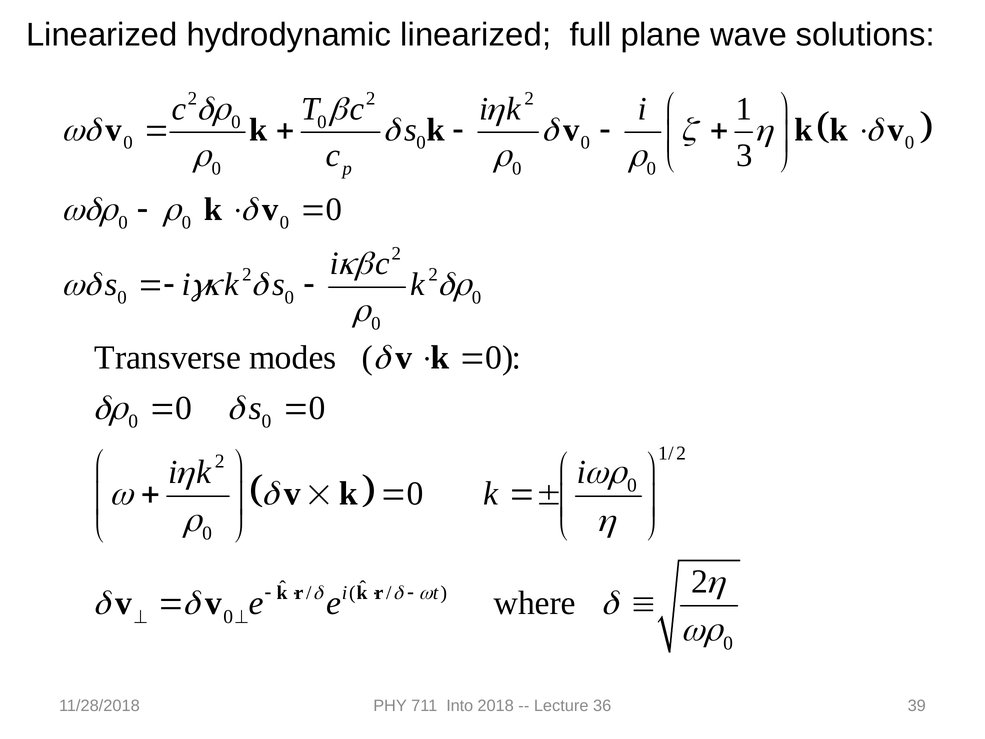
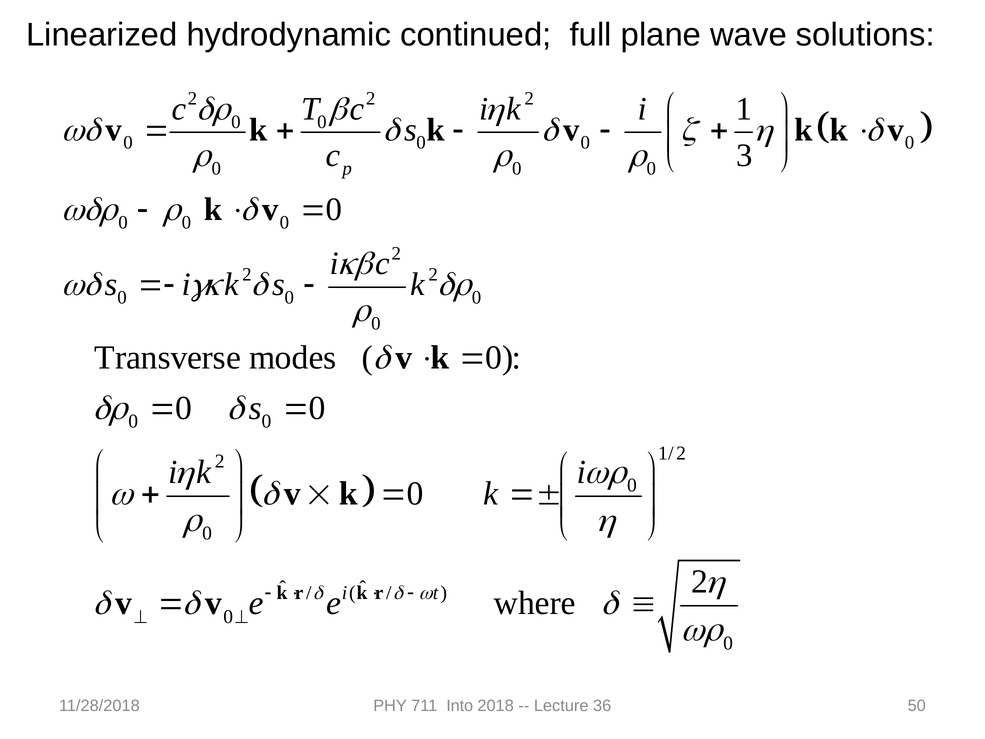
hydrodynamic linearized: linearized -> continued (476, 35)
39: 39 -> 50 (917, 705)
